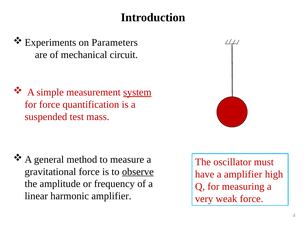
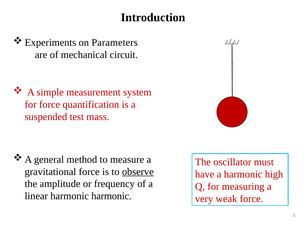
system underline: present -> none (137, 92)
a amplifier: amplifier -> harmonic (243, 175)
harmonic amplifier: amplifier -> harmonic (111, 197)
